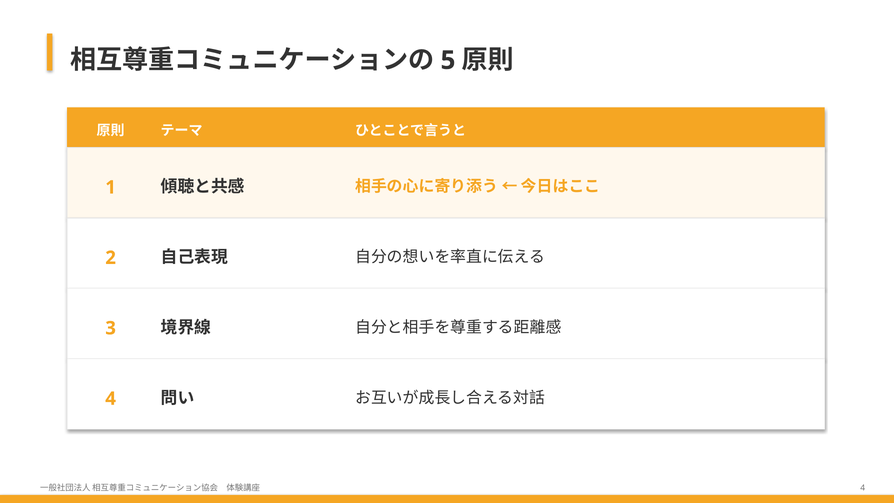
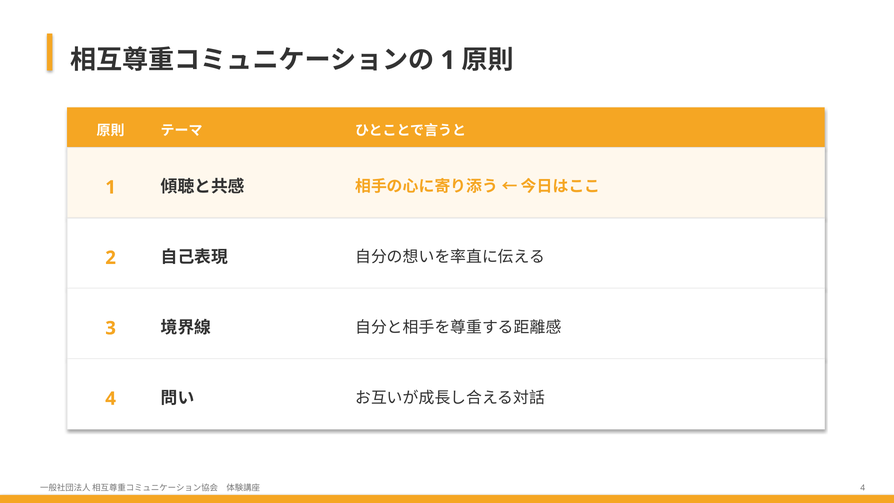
5: 5 -> 1 (448, 60)
